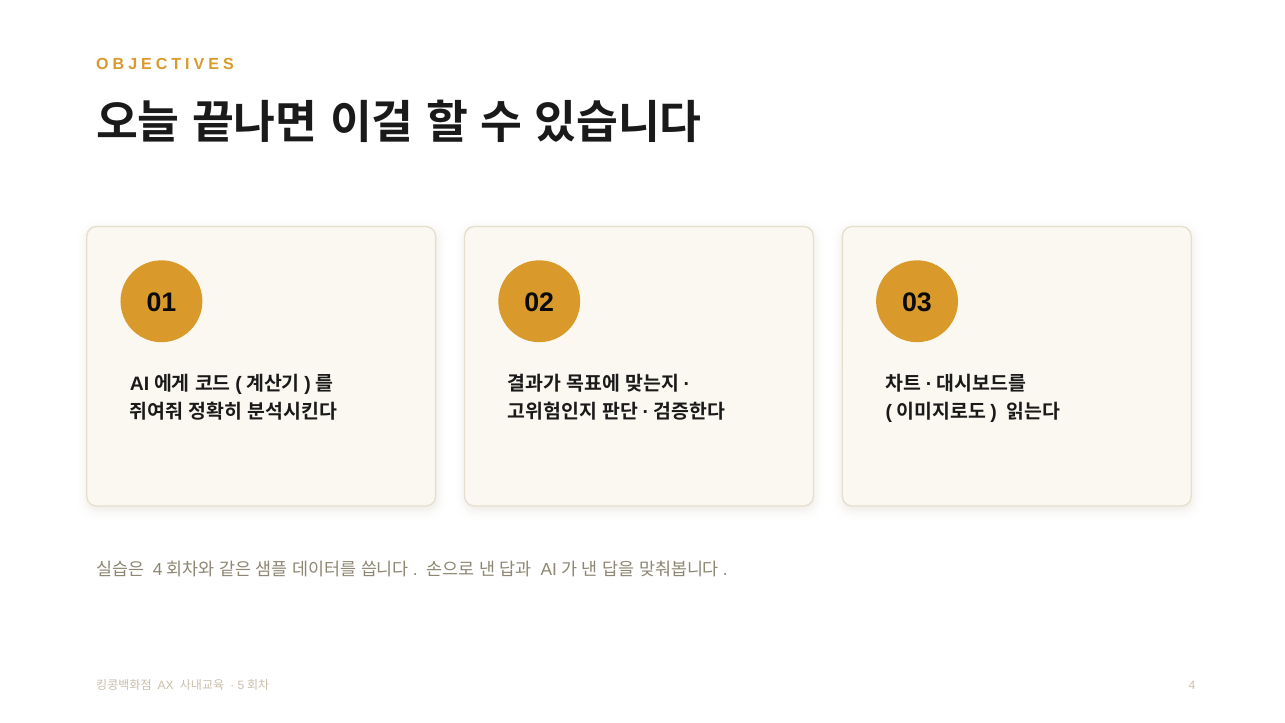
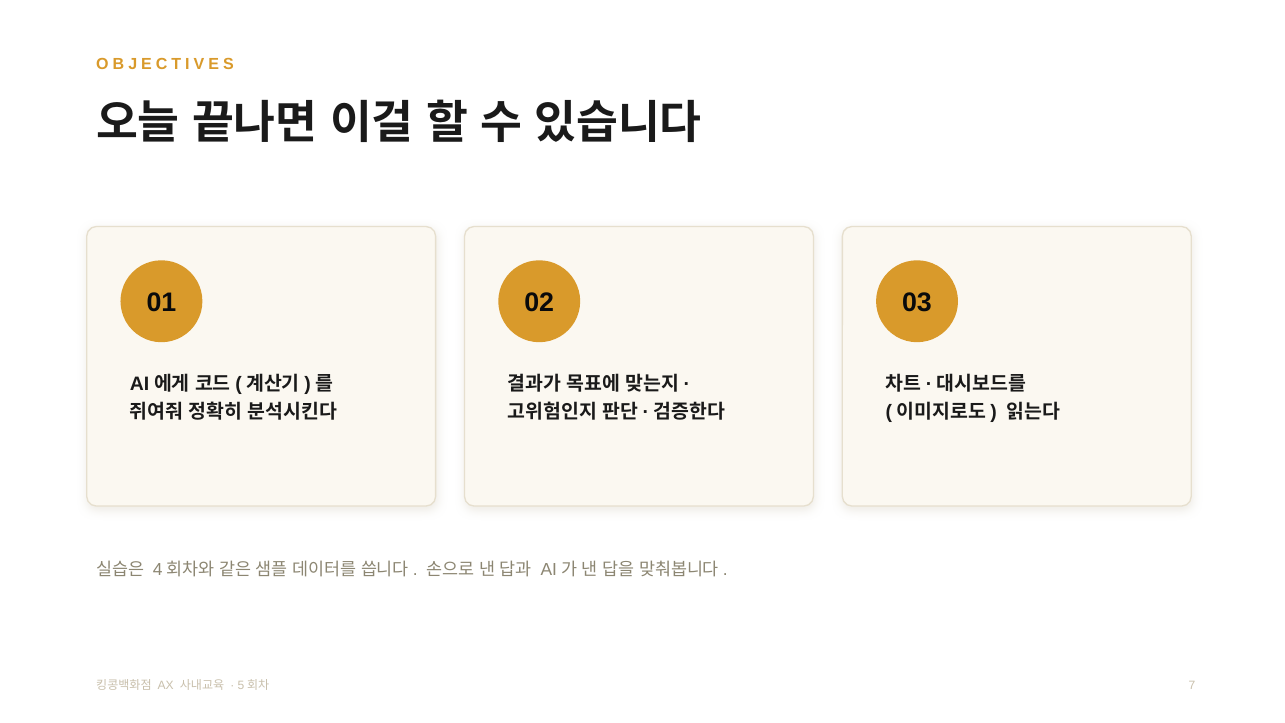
4: 4 -> 7 (1192, 685)
